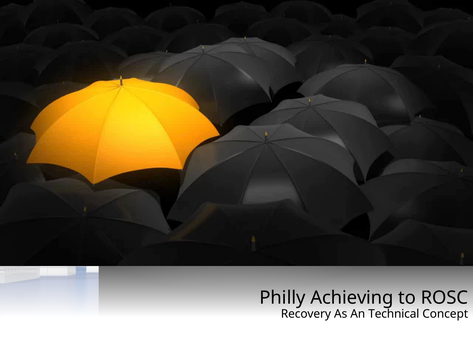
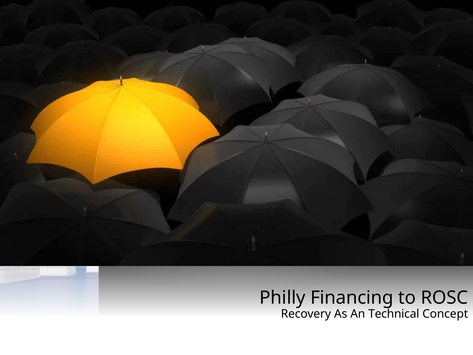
Achieving: Achieving -> Financing (352, 297)
